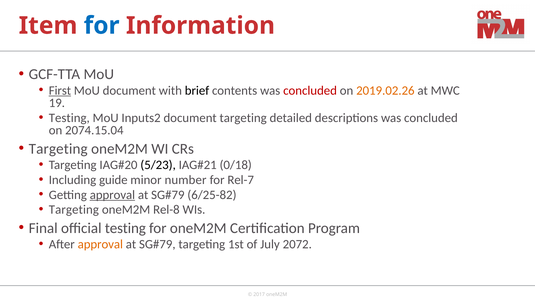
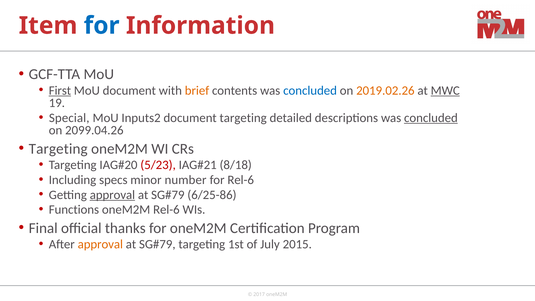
brief colour: black -> orange (197, 90)
concluded colour: red -> blue (310, 90)
MWC underline: none -> present (445, 90)
Testing: Testing -> Special (69, 118)
concluded underline: none -> present (431, 118)
2074.15.04: 2074.15.04 -> 2099.04.26 (94, 130)
5/23 colour: black -> red (158, 165)
0/18: 0/18 -> 8/18 (236, 165)
guide: guide -> specs (113, 180)
for Rel-7: Rel-7 -> Rel-6 (241, 180)
6/25-82: 6/25-82 -> 6/25-86 (212, 195)
Targeting: Targeting -> Functions (74, 210)
oneM2M Rel-8: Rel-8 -> Rel-6 (166, 210)
official testing: testing -> thanks (125, 228)
2072: 2072 -> 2015 (297, 244)
